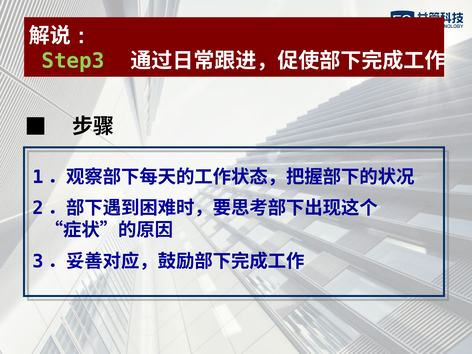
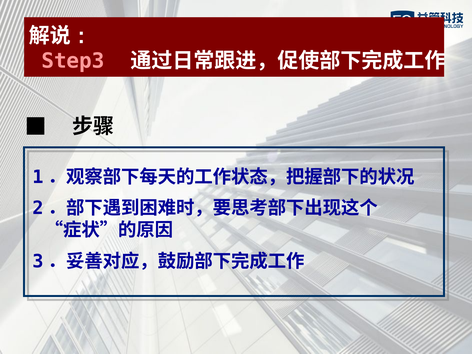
Step3 colour: light green -> pink (73, 61)
